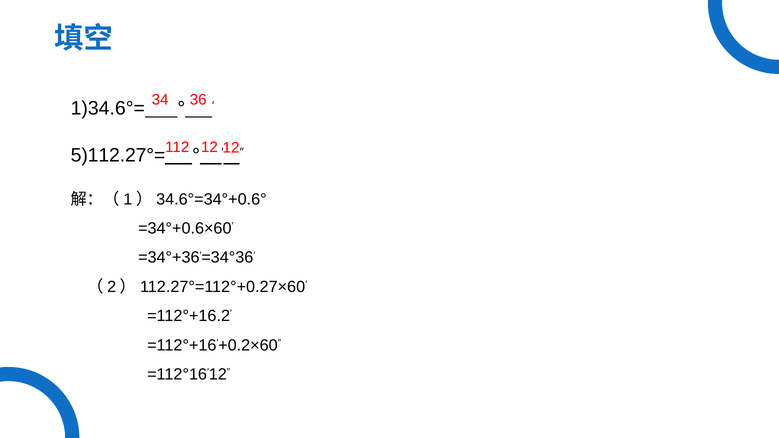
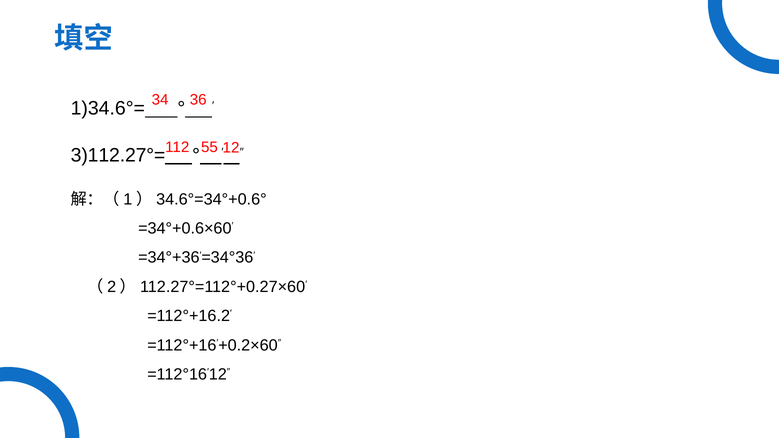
112 12: 12 -> 55 (209, 147)
5)112.27°=: 5)112.27°= -> 3)112.27°= (118, 155)
